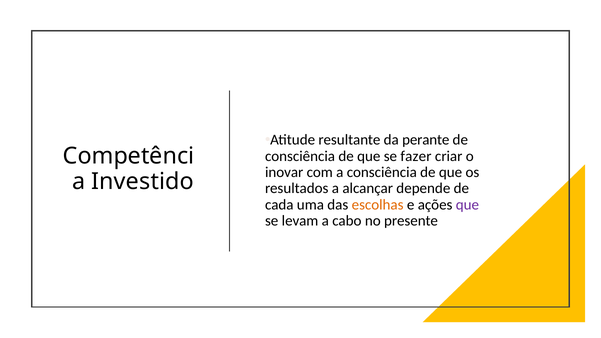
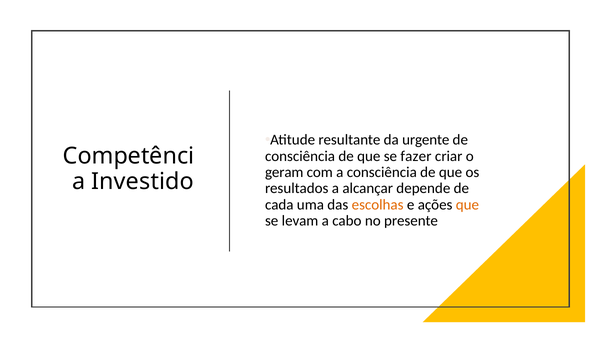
perante: perante -> urgente (426, 140)
inovar: inovar -> geram (284, 172)
que colour: purple -> orange (467, 205)
